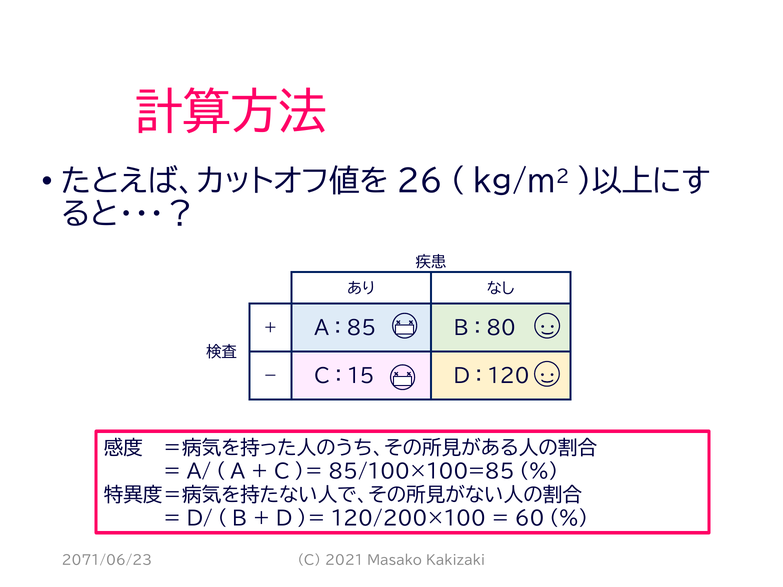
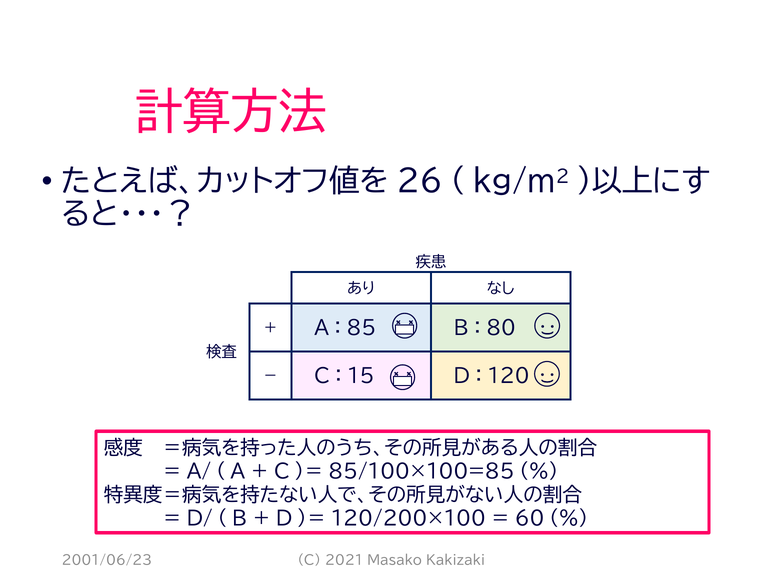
2071/06/23: 2071/06/23 -> 2001/06/23 (107, 561)
